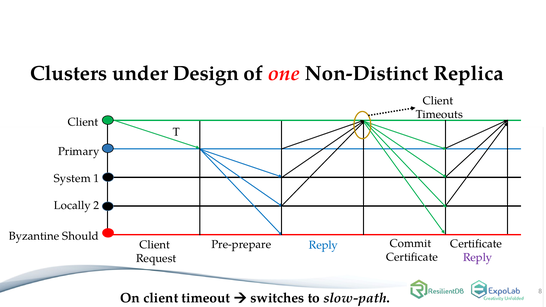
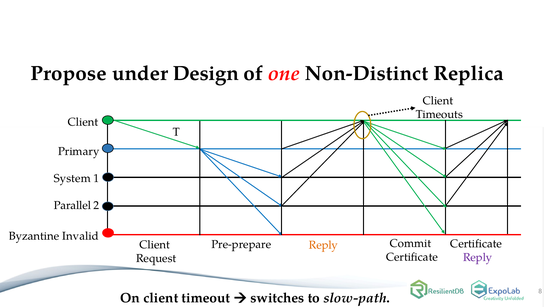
Clusters: Clusters -> Propose (69, 73)
Locally: Locally -> Parallel (72, 206)
Should: Should -> Invalid (81, 236)
Reply colour: blue -> orange (323, 245)
